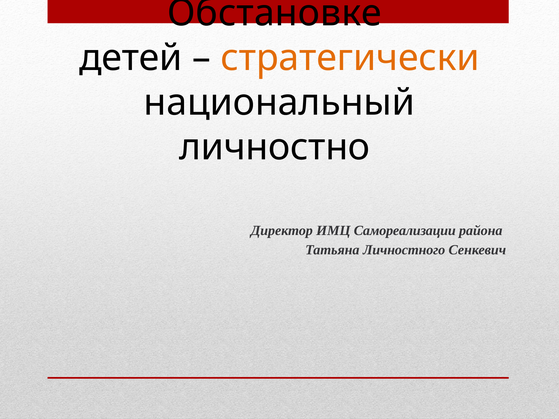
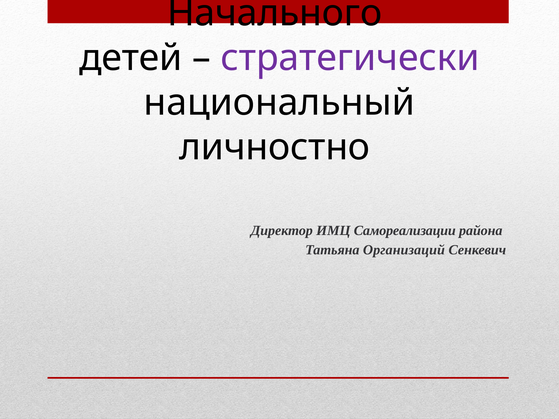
Обстановке: Обстановке -> Начального (275, 13)
стратегически colour: orange -> purple (350, 58)
Личностного: Личностного -> Организаций (404, 250)
